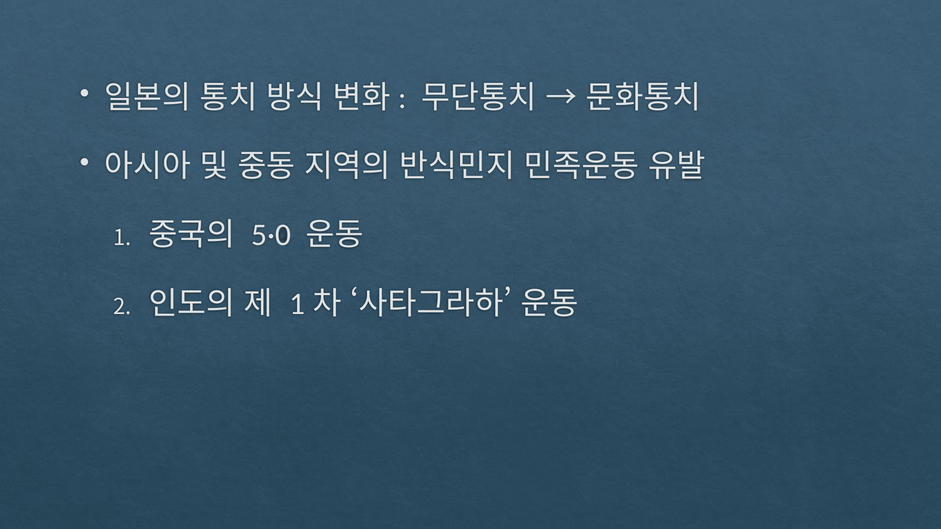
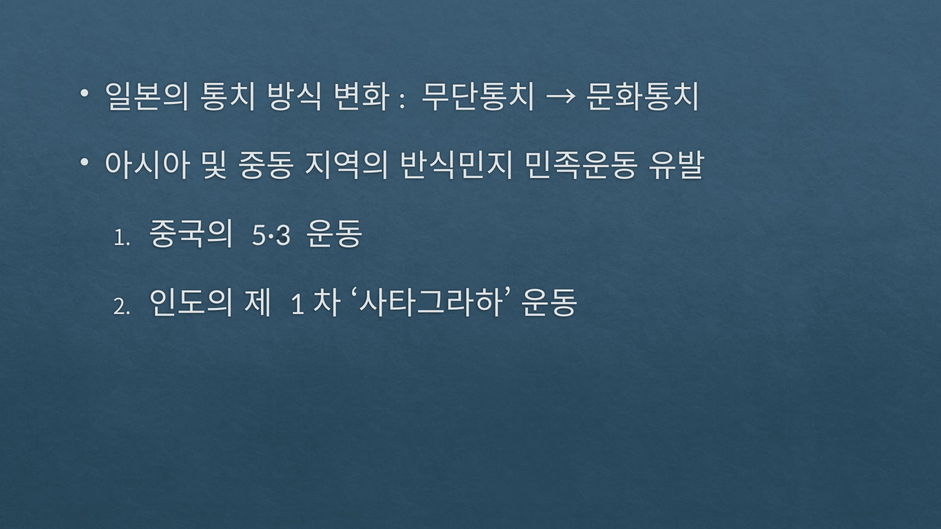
5·0: 5·0 -> 5·3 (271, 235)
